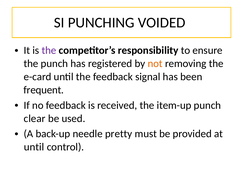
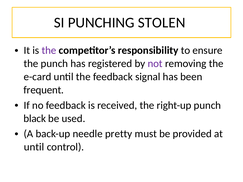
VOIDED: VOIDED -> STOLEN (162, 23)
not colour: orange -> purple (155, 64)
item-up: item-up -> right-up (174, 105)
clear: clear -> black (35, 119)
